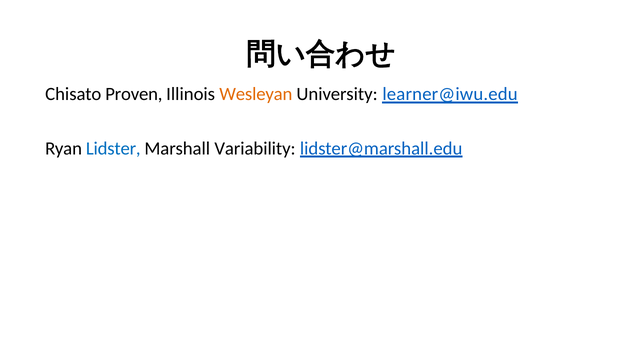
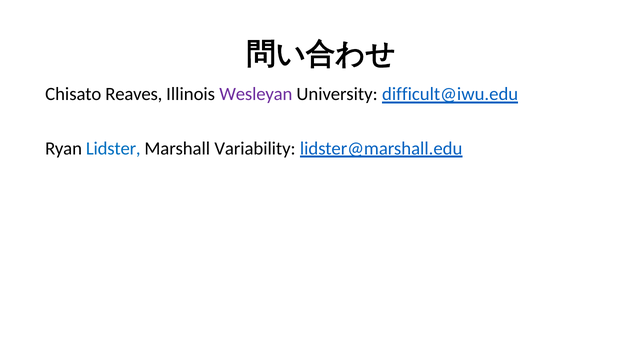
Proven: Proven -> Reaves (134, 94)
Wesleyan colour: orange -> purple (256, 94)
learner@iwu.edu: learner@iwu.edu -> difficult@iwu.edu (450, 94)
